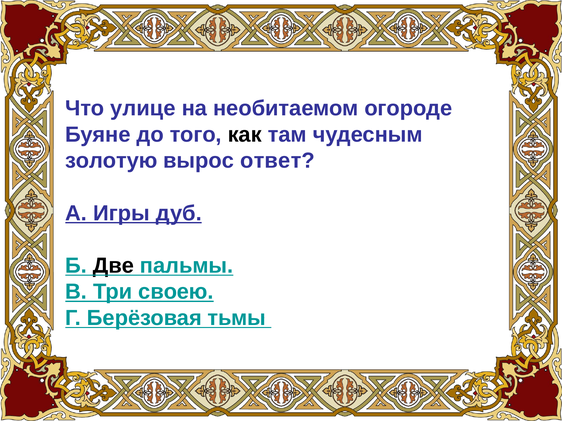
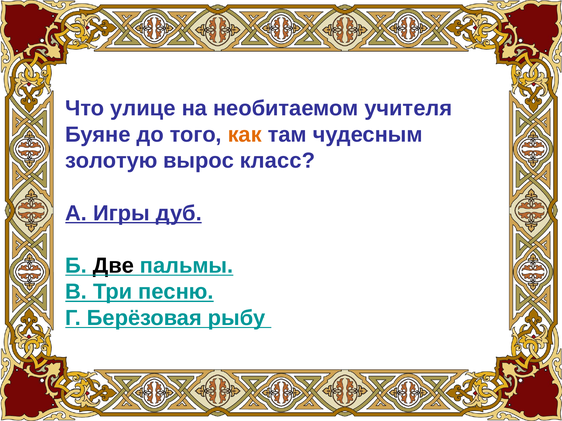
огороде: огороде -> учителя (408, 108)
как colour: black -> orange (245, 135)
ответ: ответ -> класс (278, 161)
своею: своею -> песню (176, 292)
тьмы: тьмы -> рыбу (237, 318)
